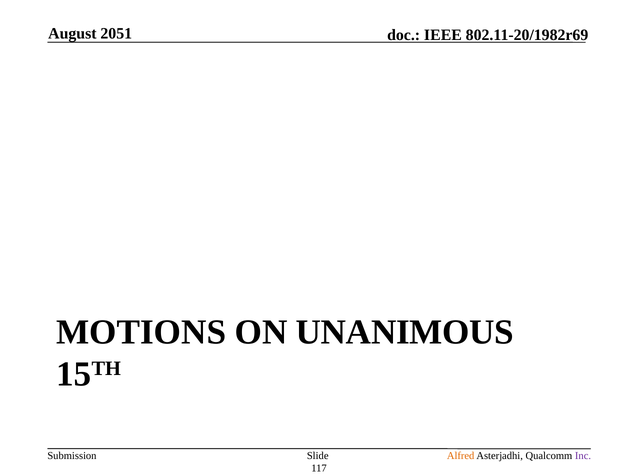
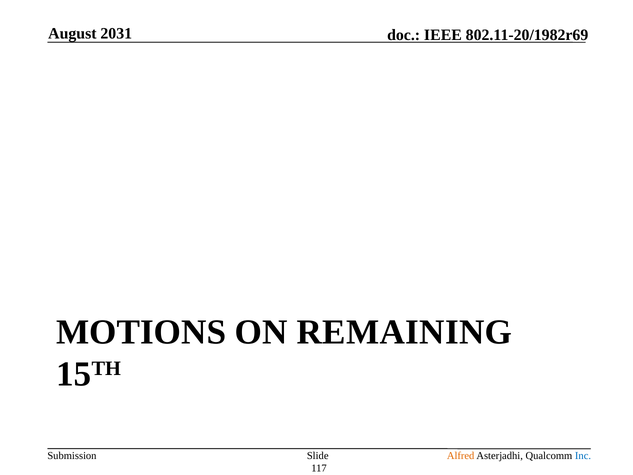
2051: 2051 -> 2031 (116, 34)
UNANIMOUS: UNANIMOUS -> REMAINING (404, 332)
Inc colour: purple -> blue (583, 455)
